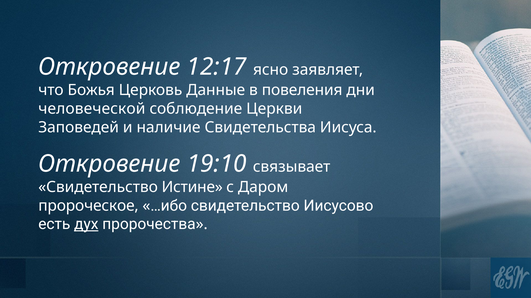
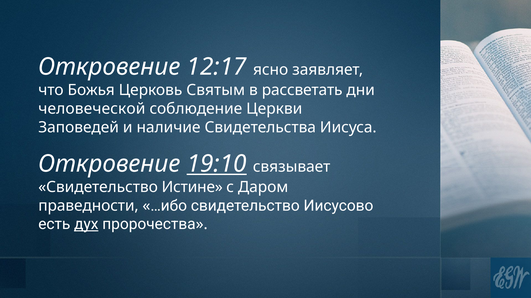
Данные: Данные -> Святым (216, 90)
повеления: повеления -> рассветать (302, 90)
19:10 underline: none -> present (217, 164)
пророческое: пророческое -> праведности (88, 206)
